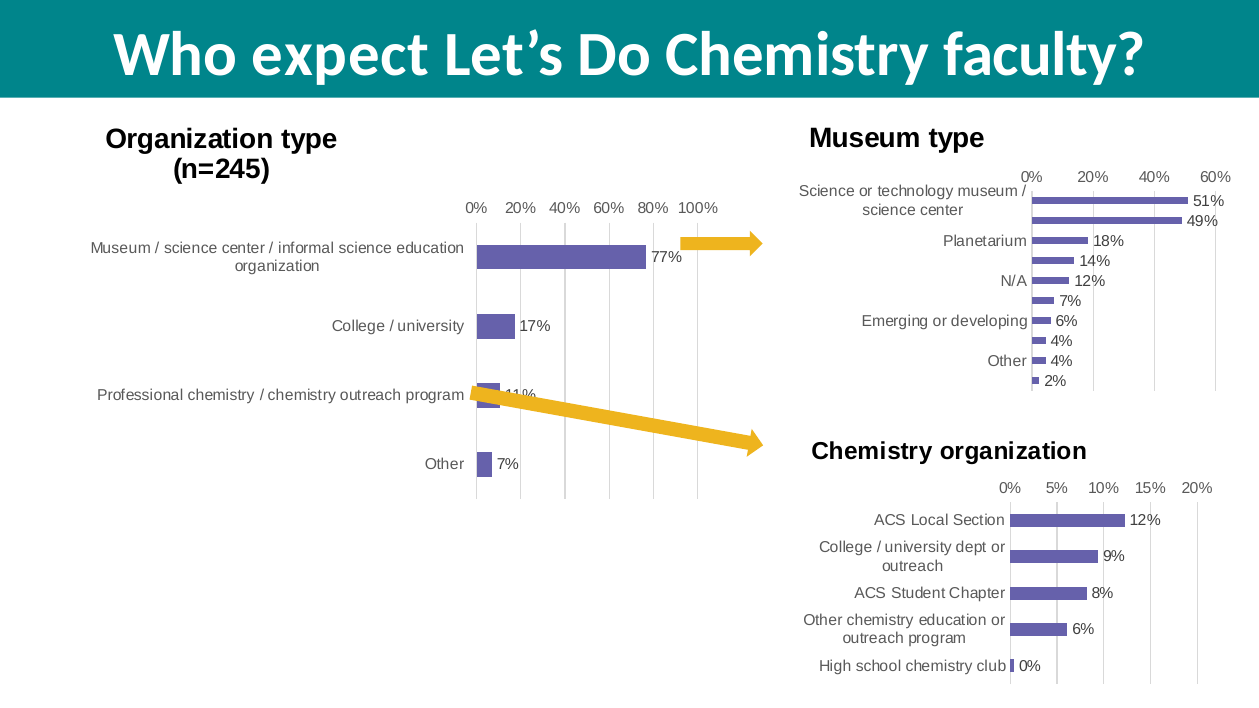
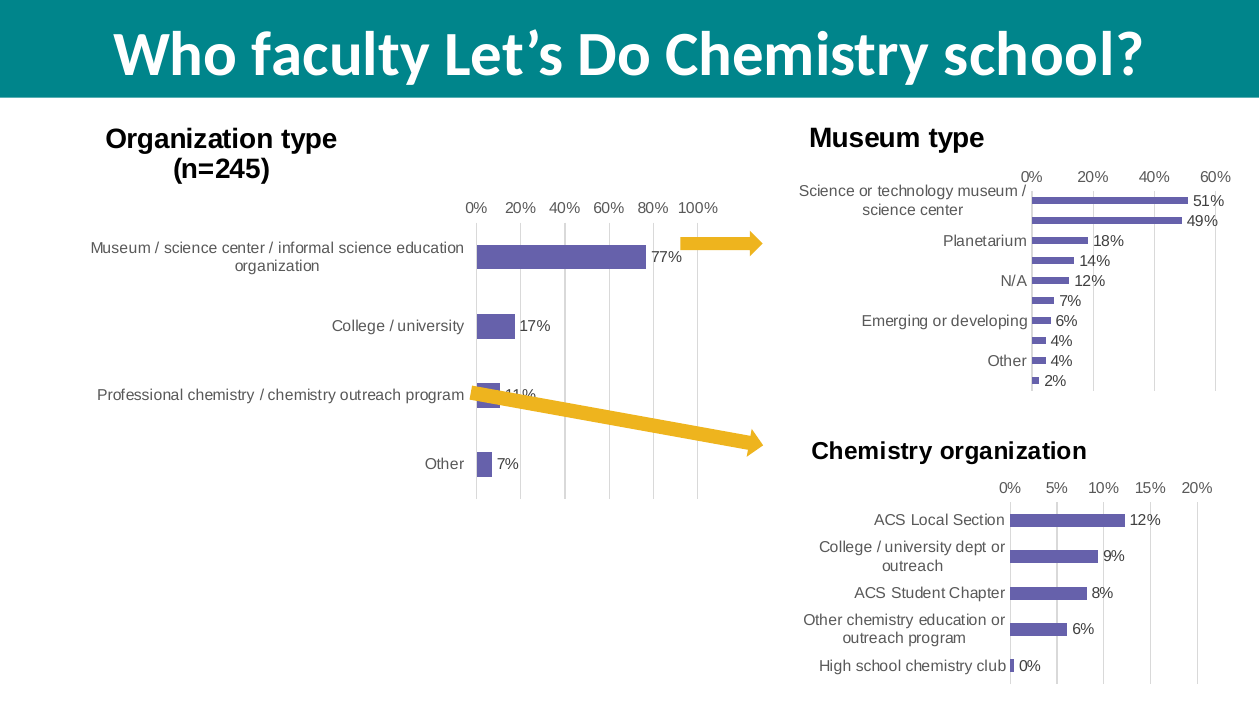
expect: expect -> faculty (341, 55)
Chemistry faculty: faculty -> school (1044, 55)
